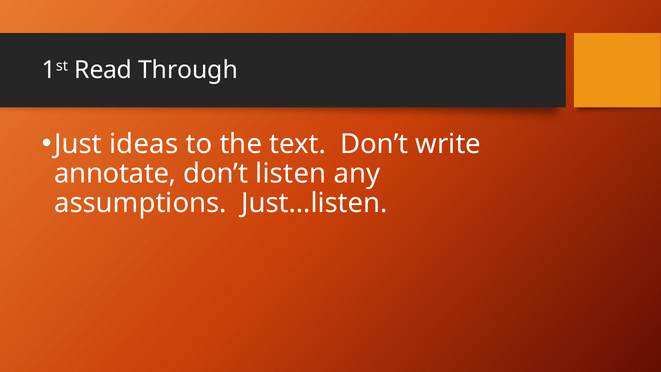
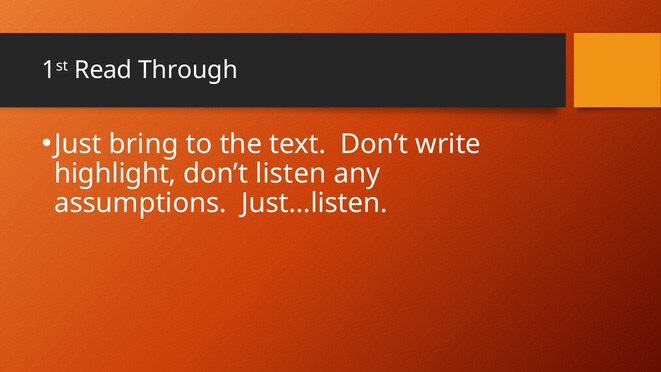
ideas: ideas -> bring (144, 144)
annotate: annotate -> highlight (115, 174)
